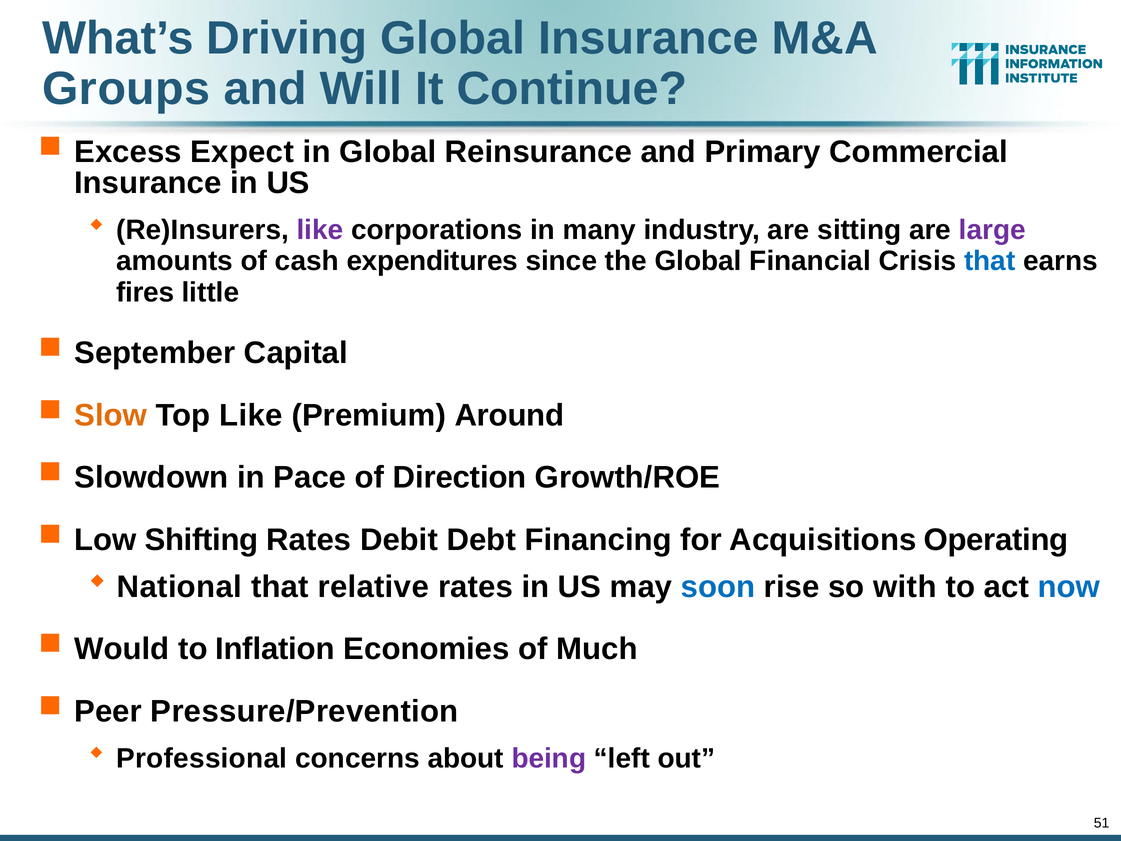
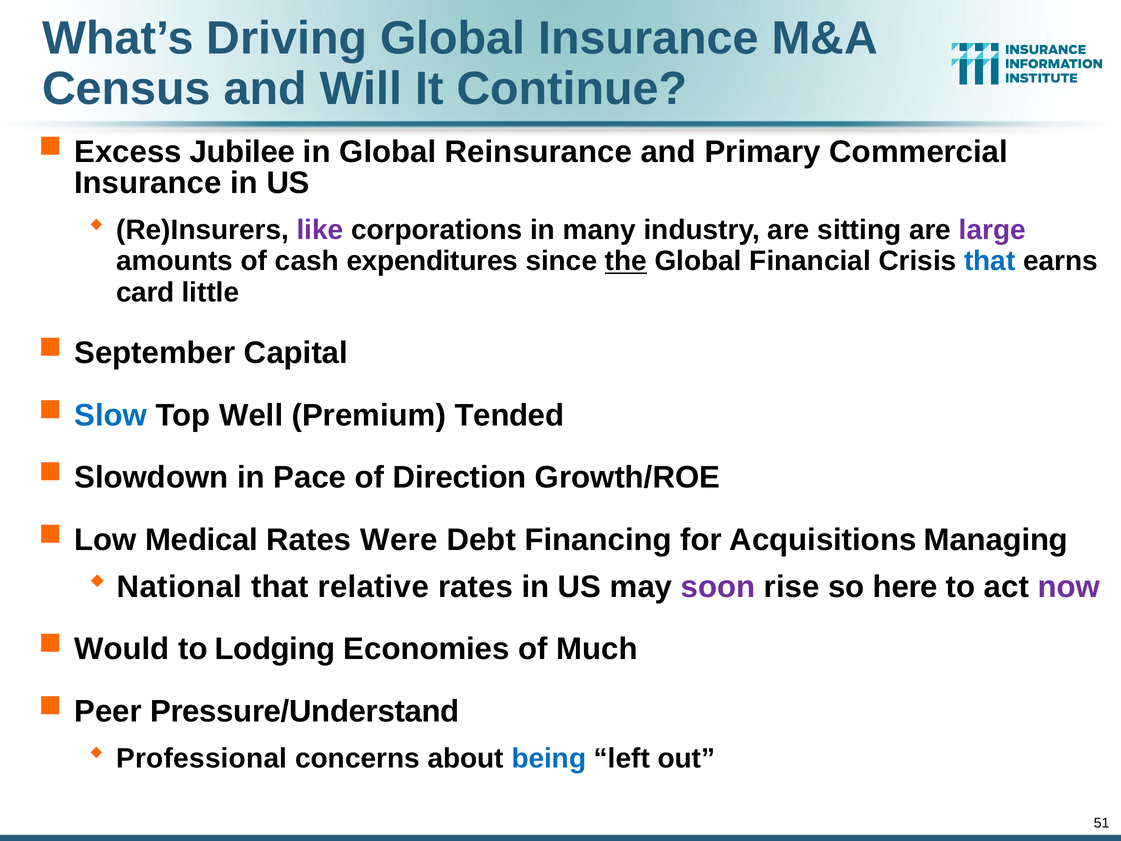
Groups: Groups -> Census (126, 89)
Expect: Expect -> Jubilee (242, 152)
the underline: none -> present (626, 261)
fires: fires -> card (145, 292)
Slow colour: orange -> blue (111, 415)
Top Like: Like -> Well (251, 415)
Around: Around -> Tended (509, 415)
Shifting: Shifting -> Medical (202, 540)
Debit: Debit -> Were (399, 540)
Operating: Operating -> Managing (996, 540)
soon colour: blue -> purple (718, 587)
with: with -> here (905, 587)
now colour: blue -> purple (1069, 587)
Inflation: Inflation -> Lodging (275, 649)
Pressure/Prevention: Pressure/Prevention -> Pressure/Understand (305, 711)
being colour: purple -> blue (549, 758)
